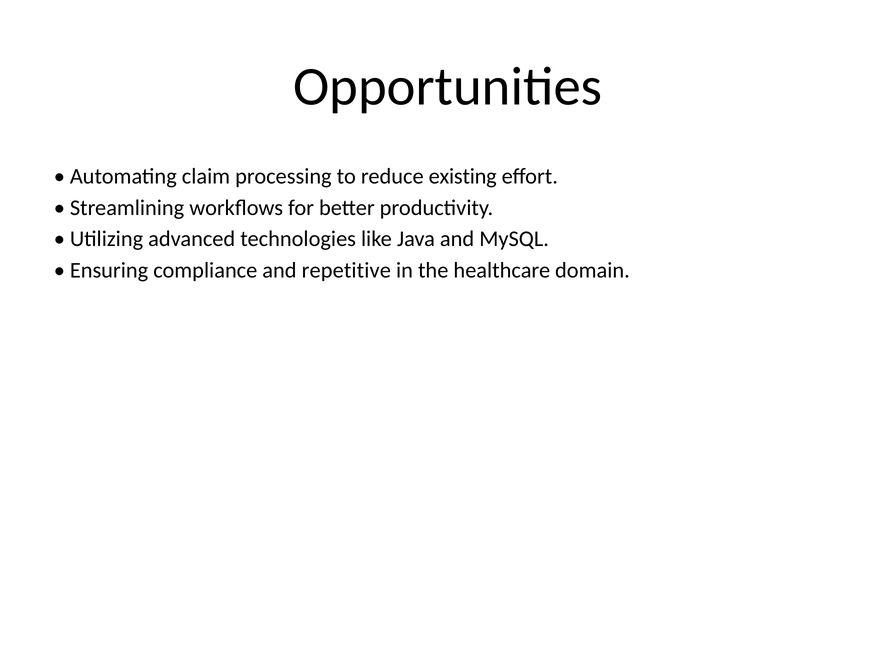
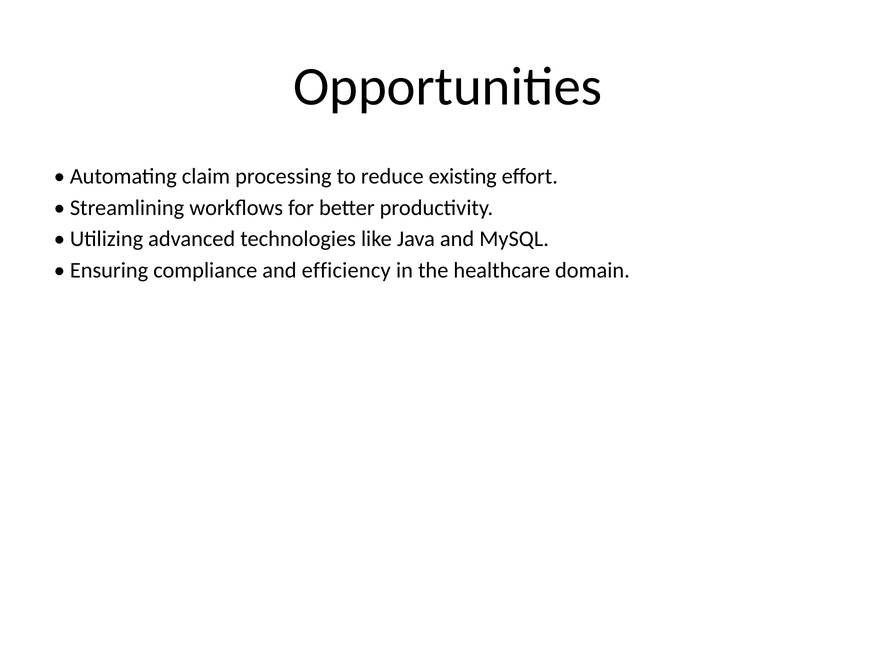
repetitive: repetitive -> efficiency (346, 270)
